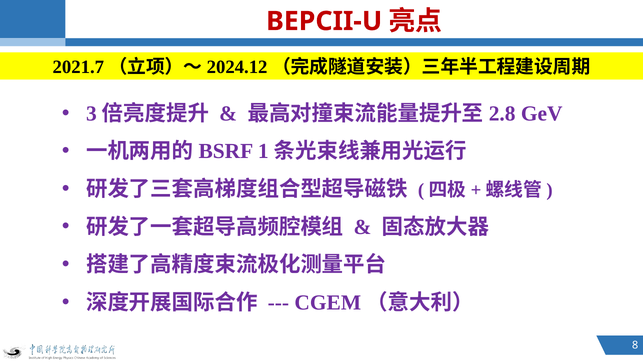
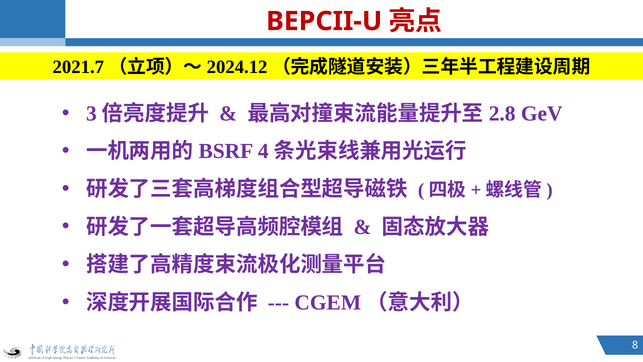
1: 1 -> 4 (263, 151)
